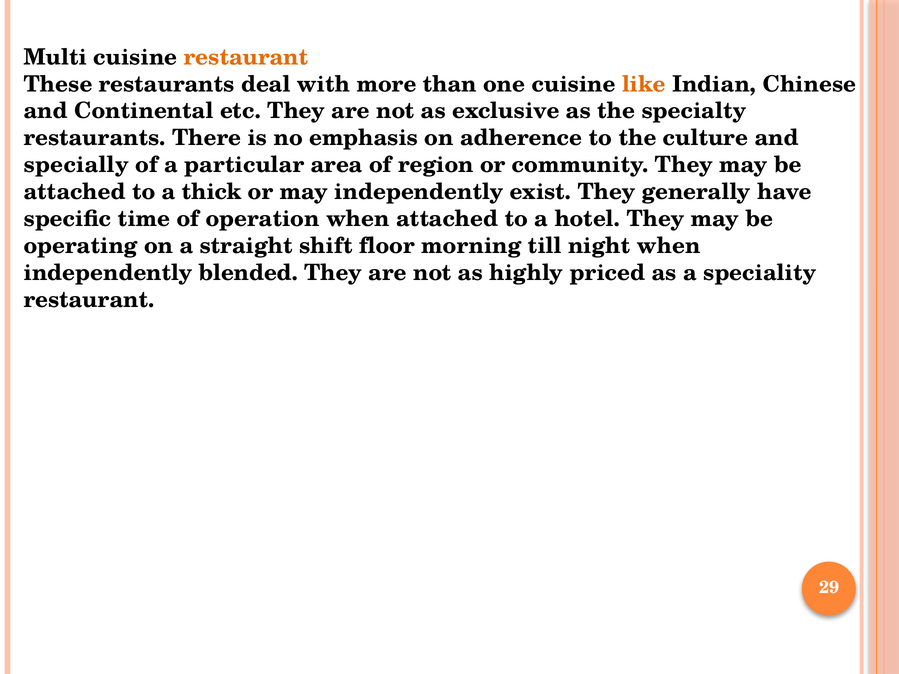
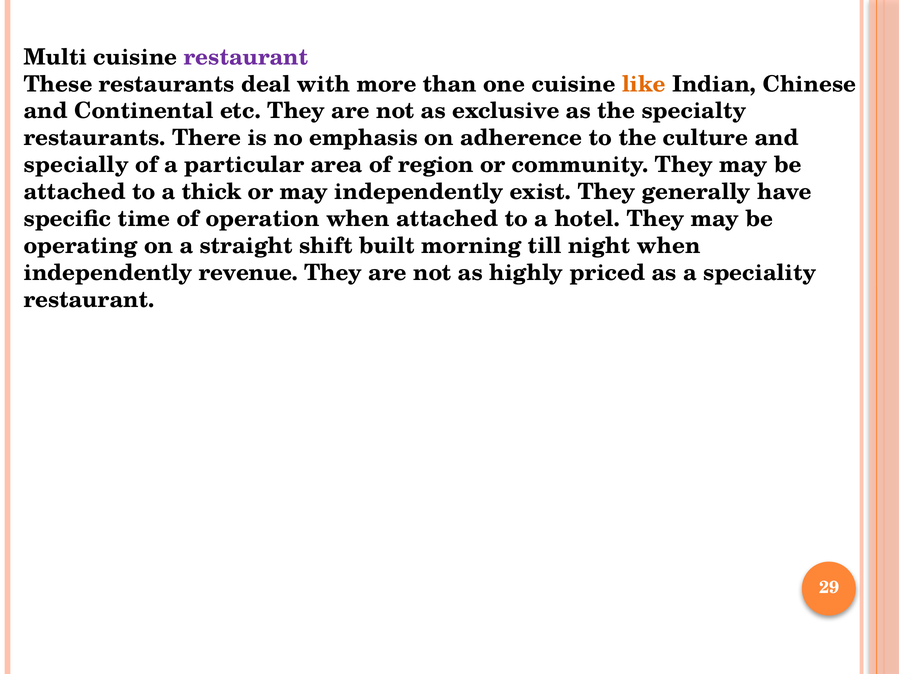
restaurant colour: orange -> purple (246, 57)
floor: floor -> built (387, 246)
blended: blended -> revenue (248, 273)
